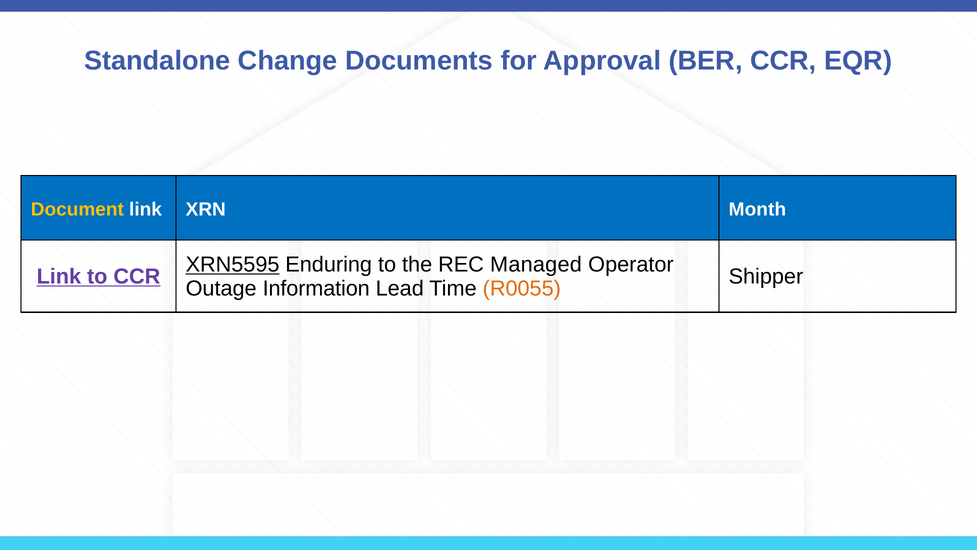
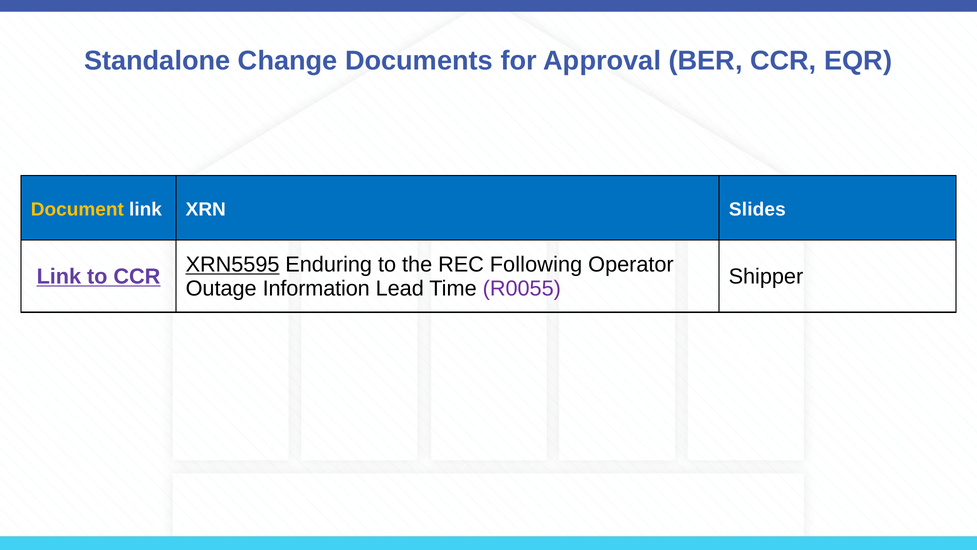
Month: Month -> Slides (757, 209)
Managed: Managed -> Following (536, 264)
R0055 colour: orange -> purple (522, 288)
